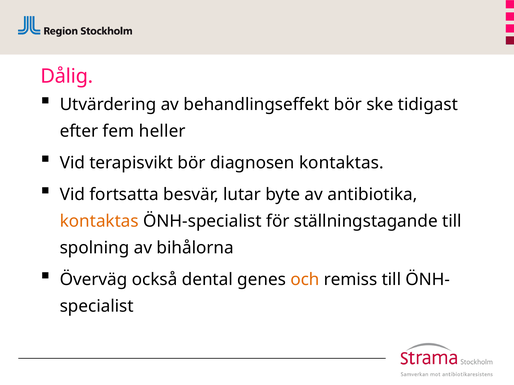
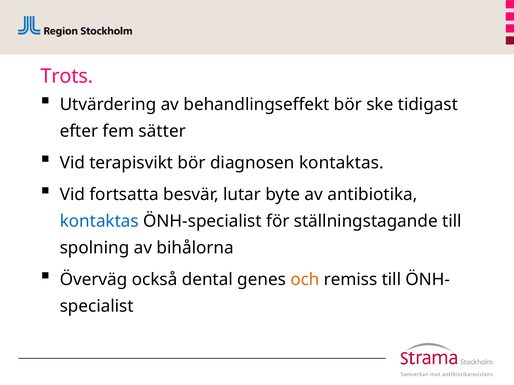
Dålig: Dålig -> Trots (67, 76)
heller: heller -> sätter (162, 131)
kontaktas colour: orange -> blue (99, 221)
